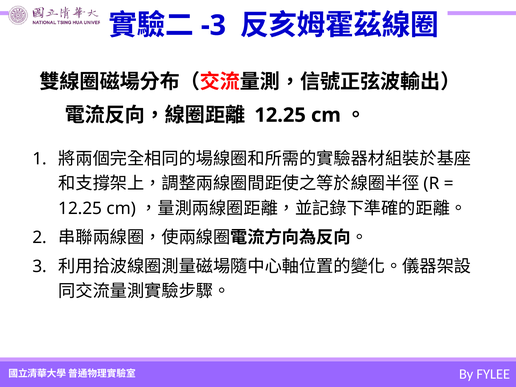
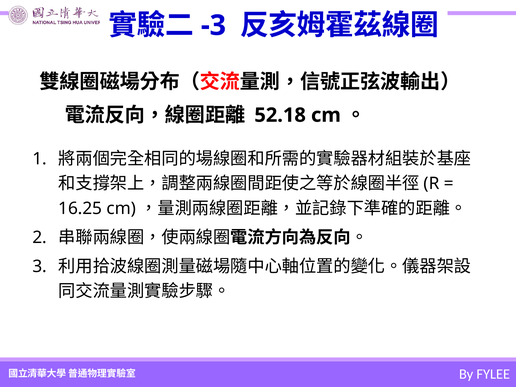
12.25: 12.25 -> 52.18 (280, 115)
12.25: 12.25 -> 16.25 (80, 208)
